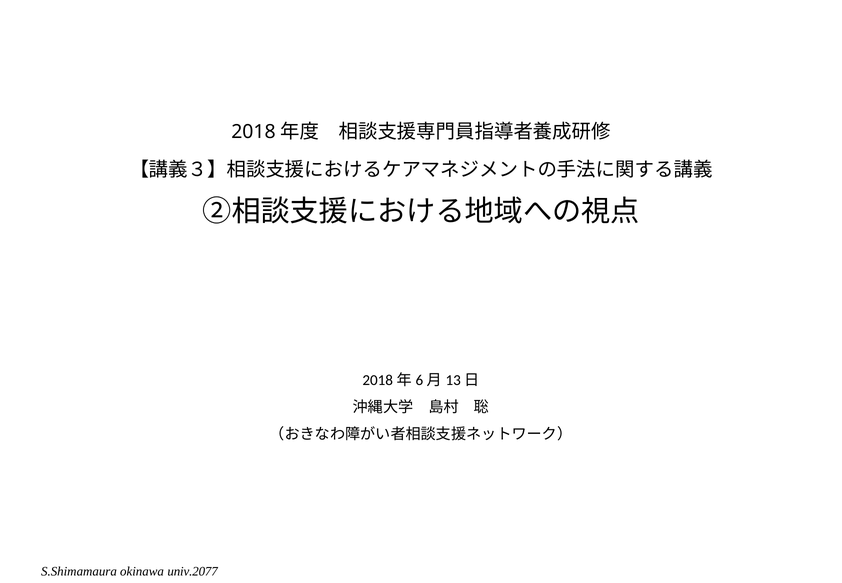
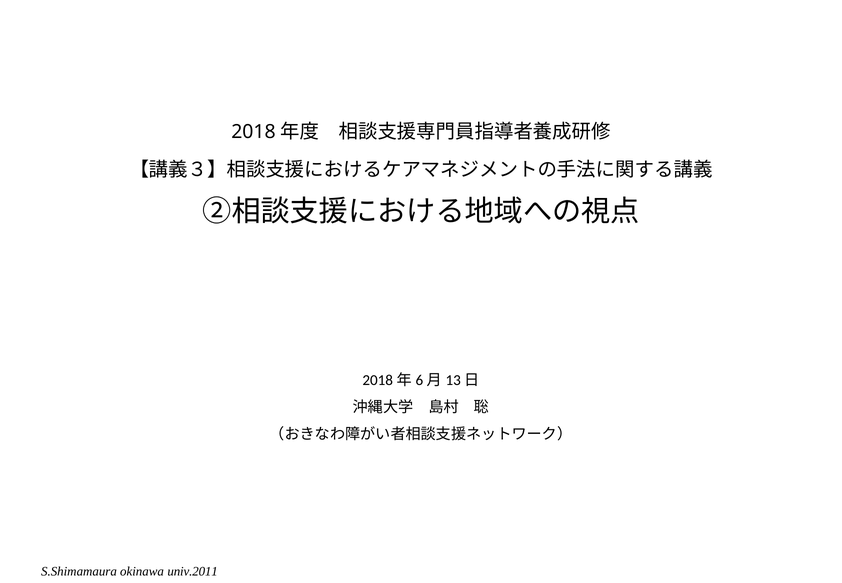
univ.2077: univ.2077 -> univ.2011 (193, 572)
